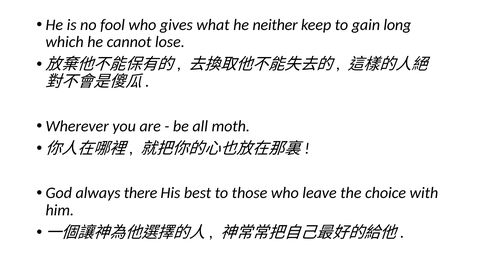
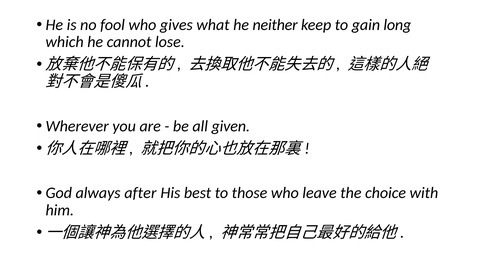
moth: moth -> given (231, 126)
there: there -> after (140, 193)
